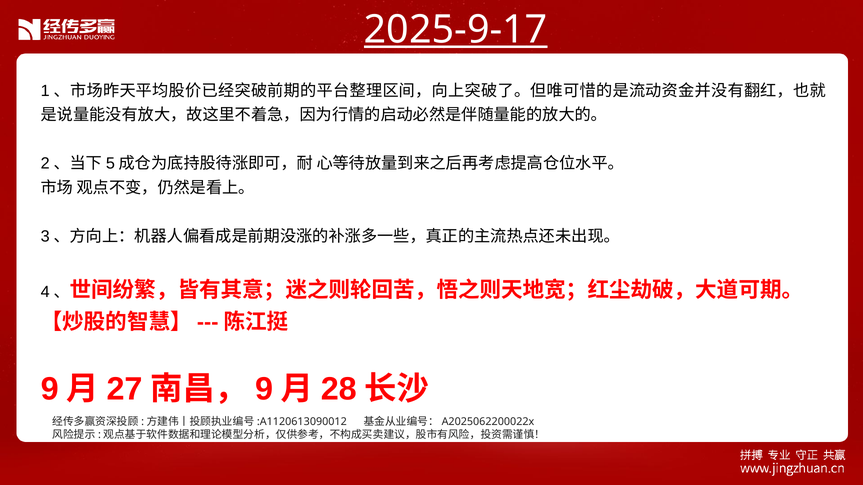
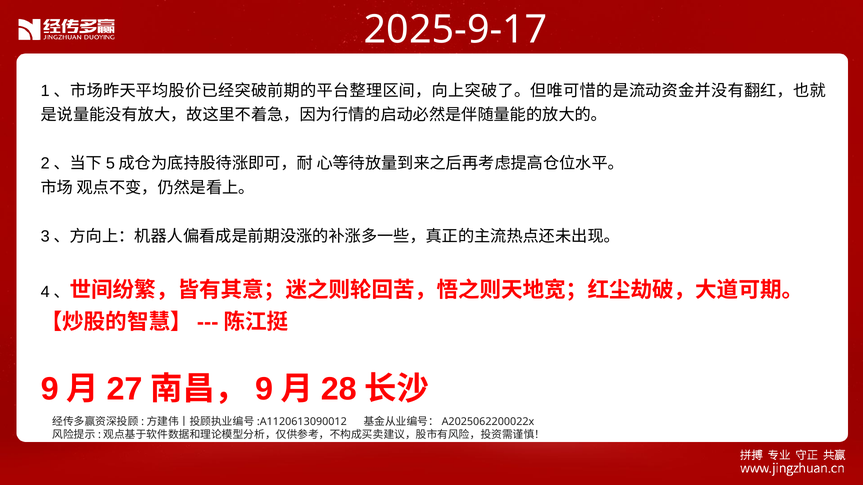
2025-9-17 underline: present -> none (456, 30)
